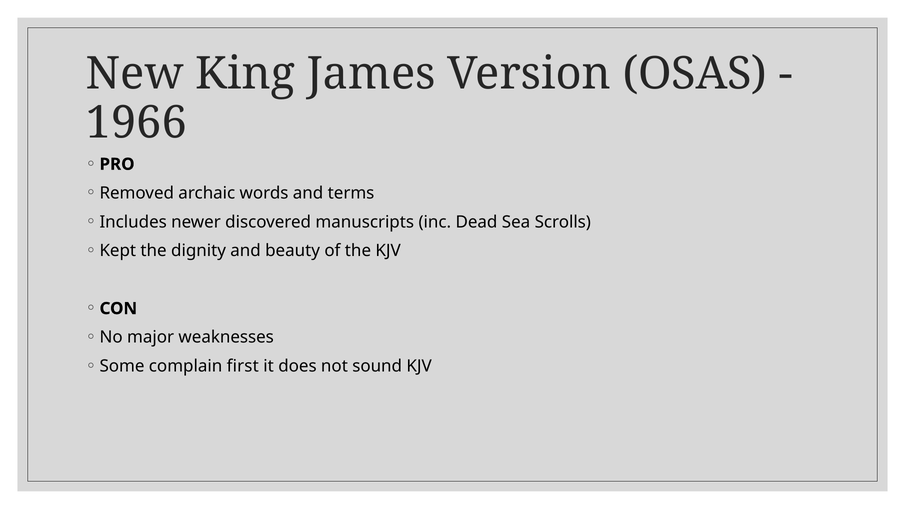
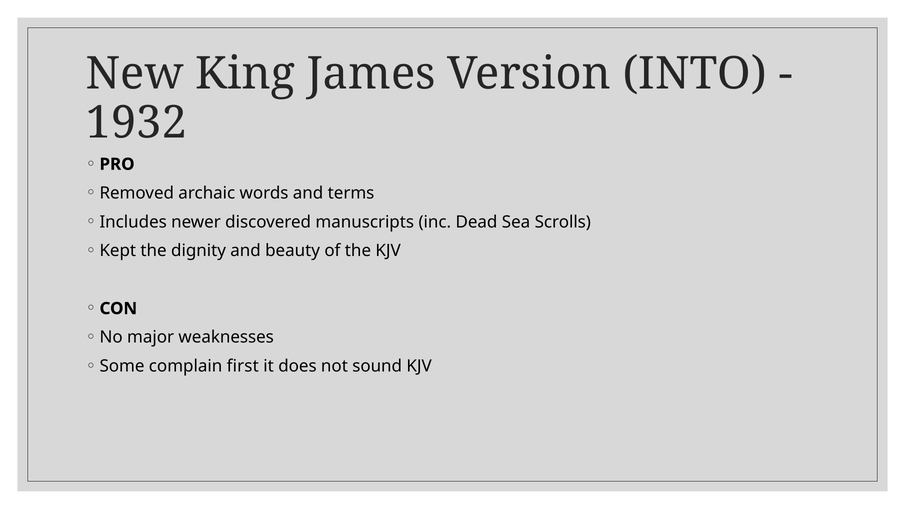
OSAS: OSAS -> INTO (695, 74)
1966: 1966 -> 1932 (136, 123)
